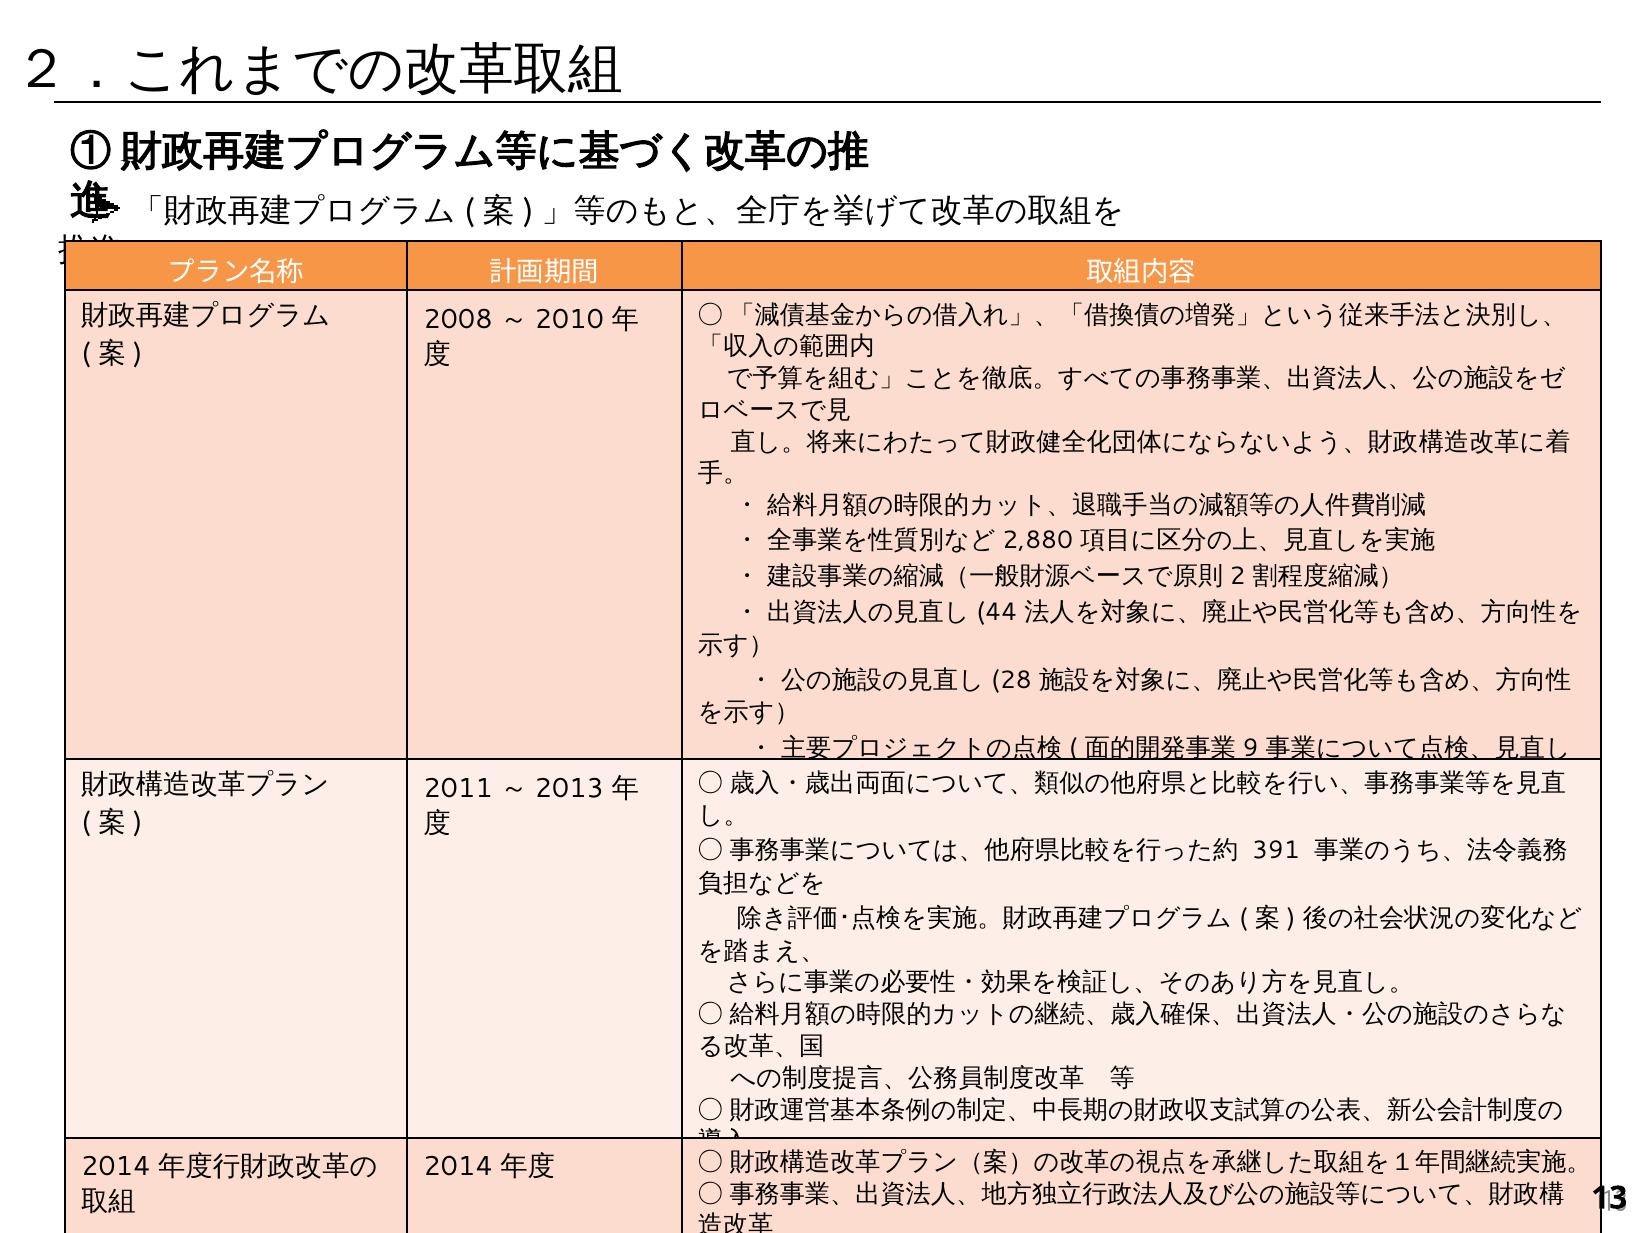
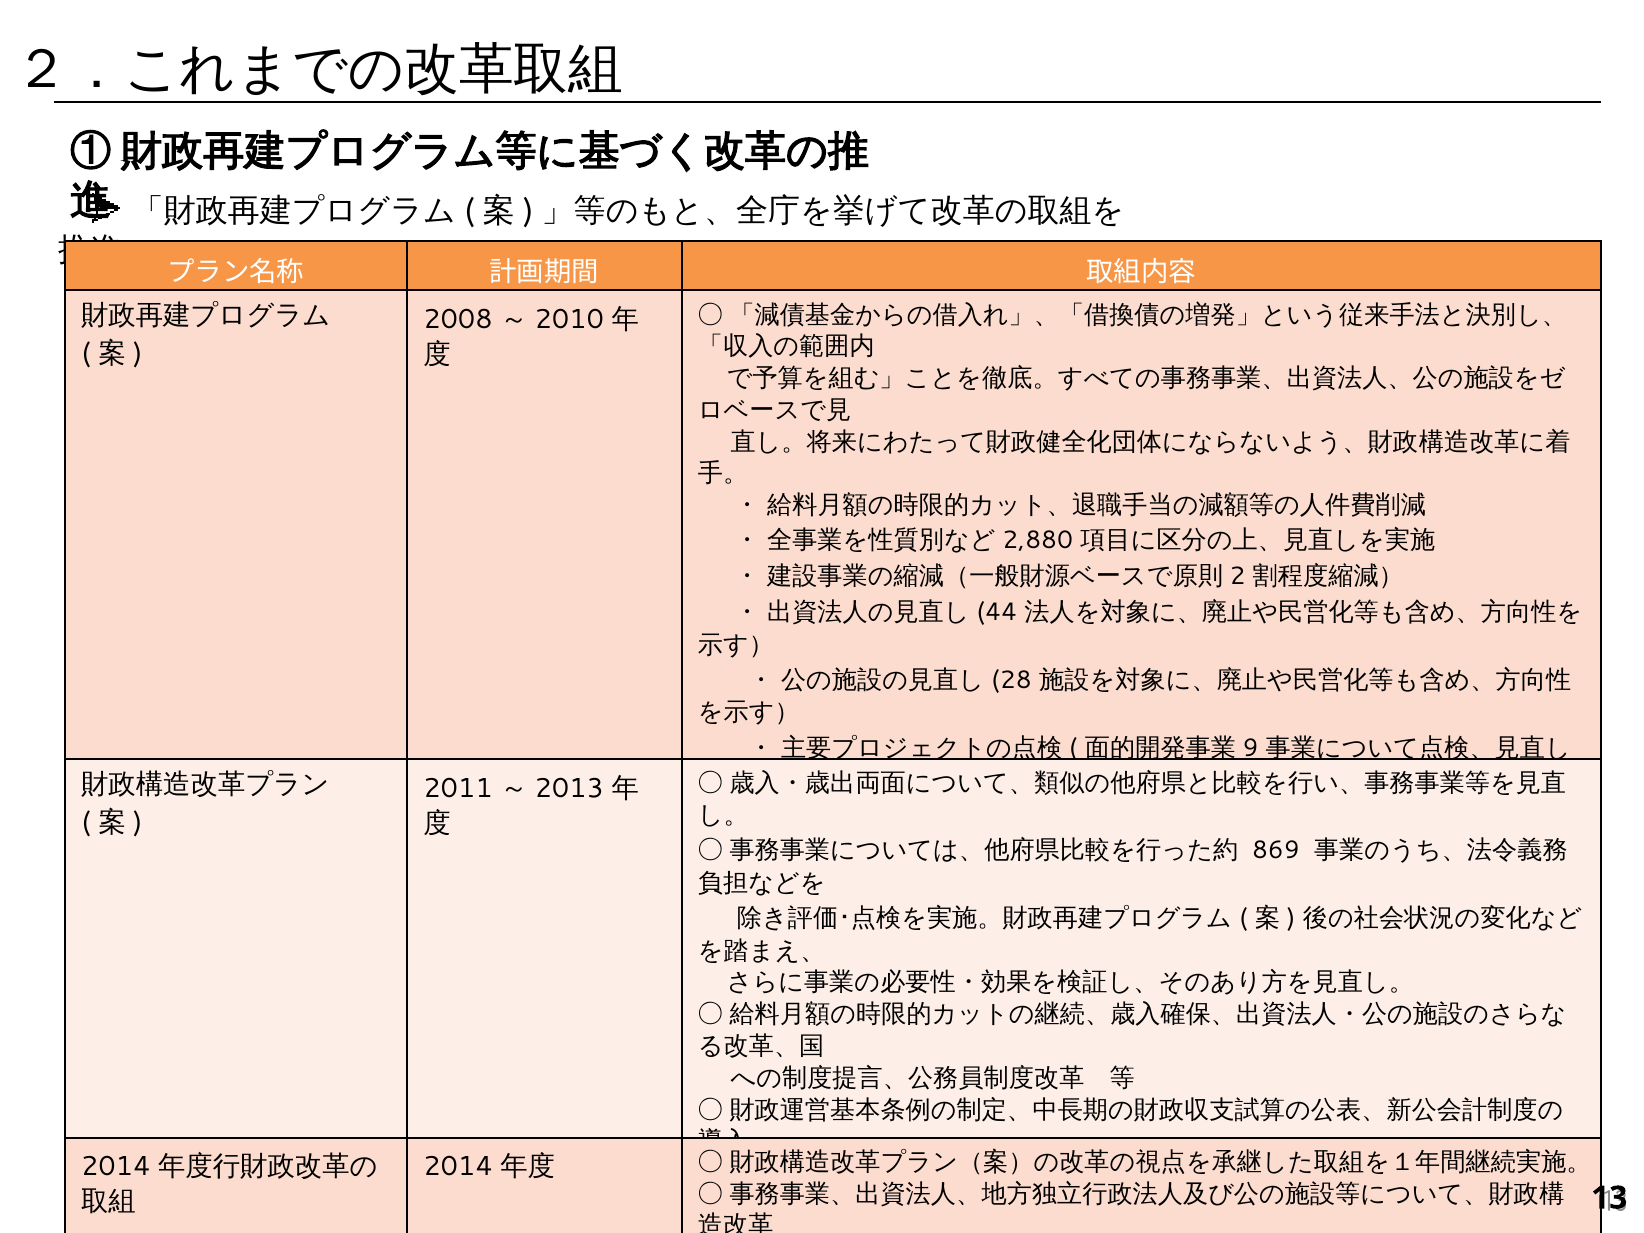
391: 391 -> 869 (1276, 851)
